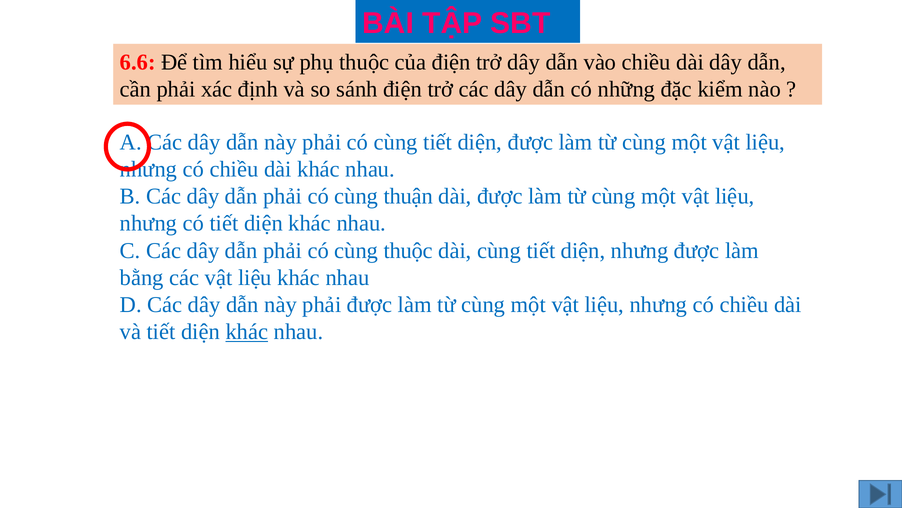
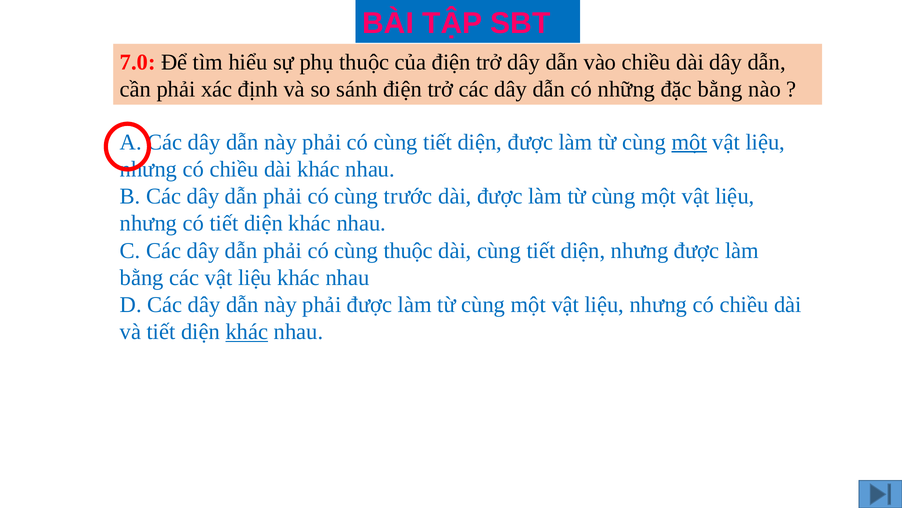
6.6: 6.6 -> 7.0 (138, 62)
đặc kiểm: kiểm -> bằng (720, 89)
một underline: none -> present (689, 142)
thuận: thuận -> trước (408, 196)
